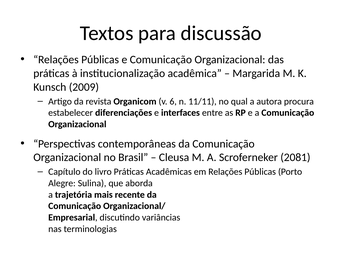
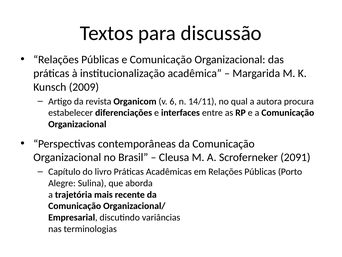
11/11: 11/11 -> 14/11 (202, 101)
2081: 2081 -> 2091 (295, 157)
